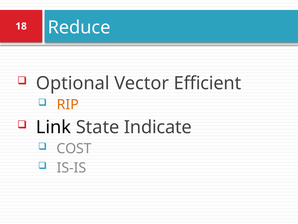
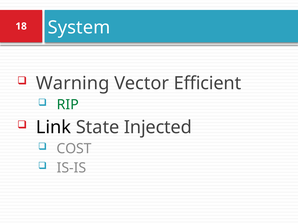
Reduce: Reduce -> System (79, 27)
Optional: Optional -> Warning (73, 83)
RIP colour: orange -> green (68, 104)
Indicate: Indicate -> Injected (158, 127)
